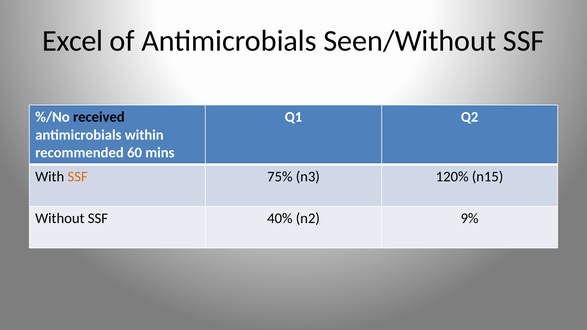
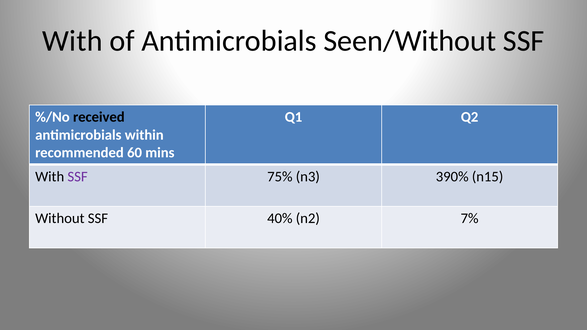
Excel: Excel -> With (72, 41)
SSF colour: orange -> purple (78, 177)
120%: 120% -> 390% (452, 177)
9%: 9% -> 7% (470, 218)
